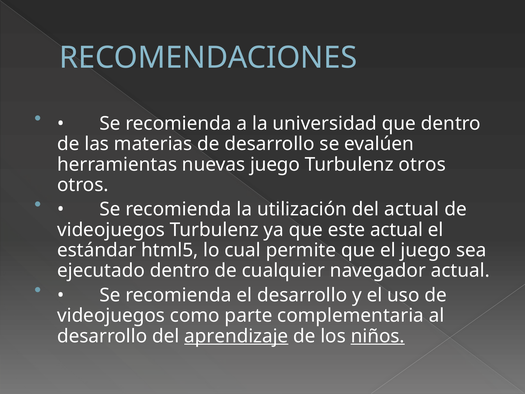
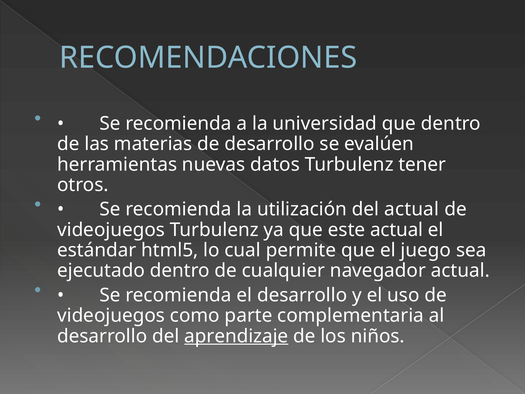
nuevas juego: juego -> datos (275, 164)
Turbulenz otros: otros -> tener (422, 164)
niños underline: present -> none (378, 336)
